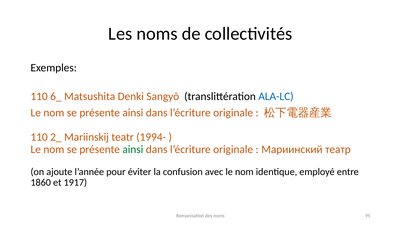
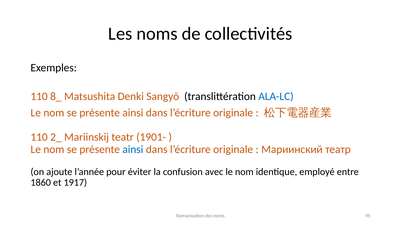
6_: 6_ -> 8_ (56, 96)
1994-: 1994- -> 1901- (151, 137)
ainsi colour: green -> blue (133, 149)
